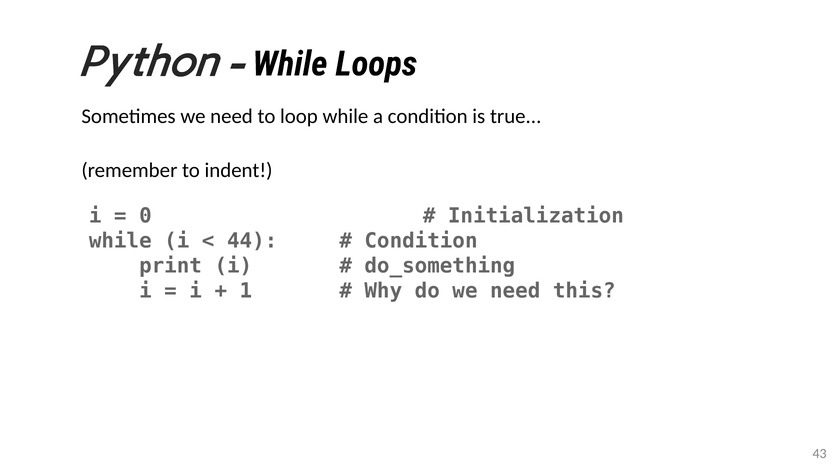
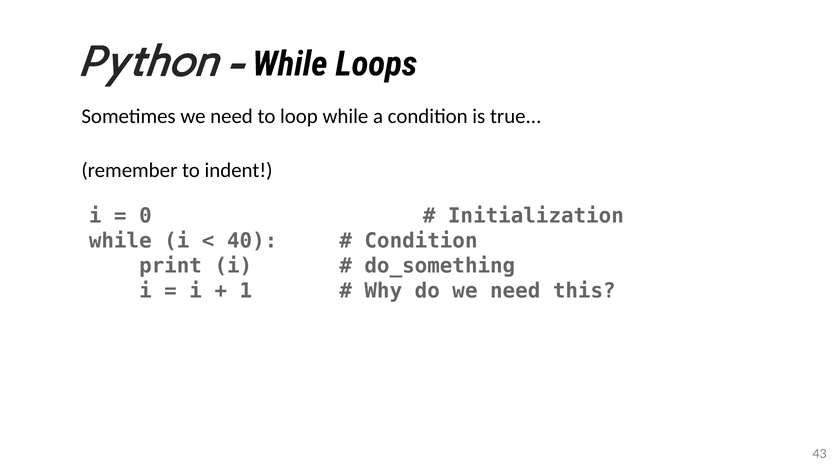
44: 44 -> 40 (252, 241)
